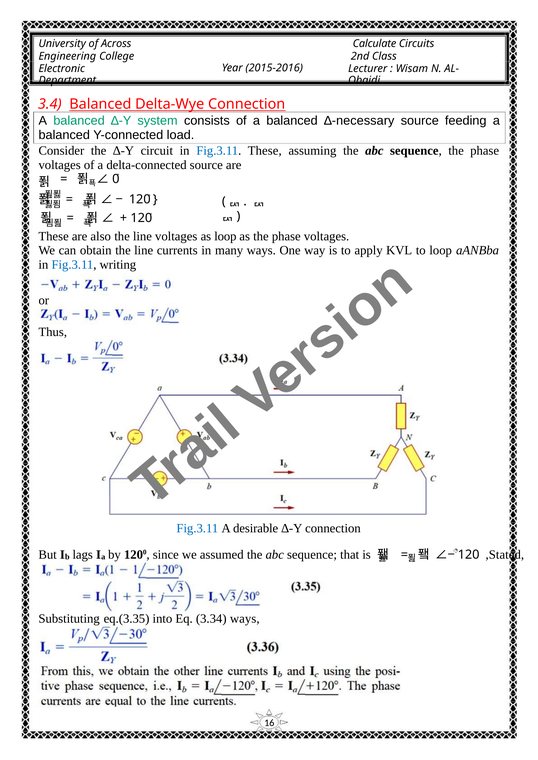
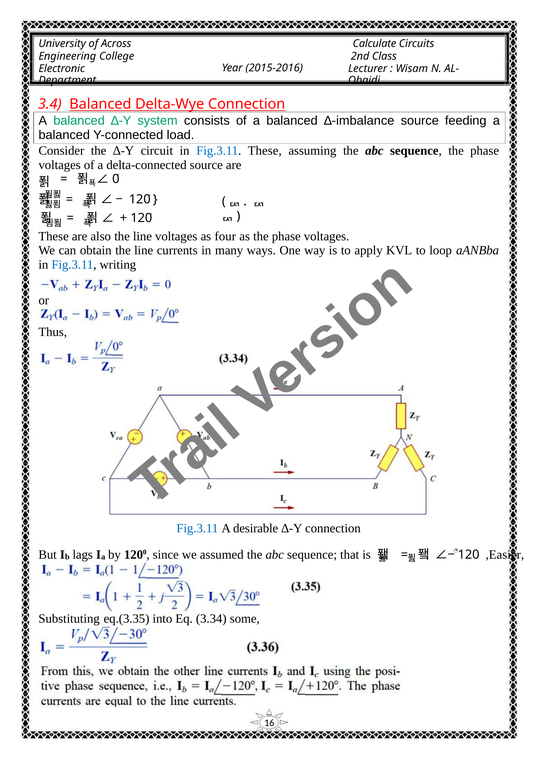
∆-necessary: ∆-necessary -> ∆-imbalance (359, 121)
as loop: loop -> four (225, 237)
,Stated: ,Stated -> ,Easier (505, 555)
3.34 ways: ways -> some (245, 619)
